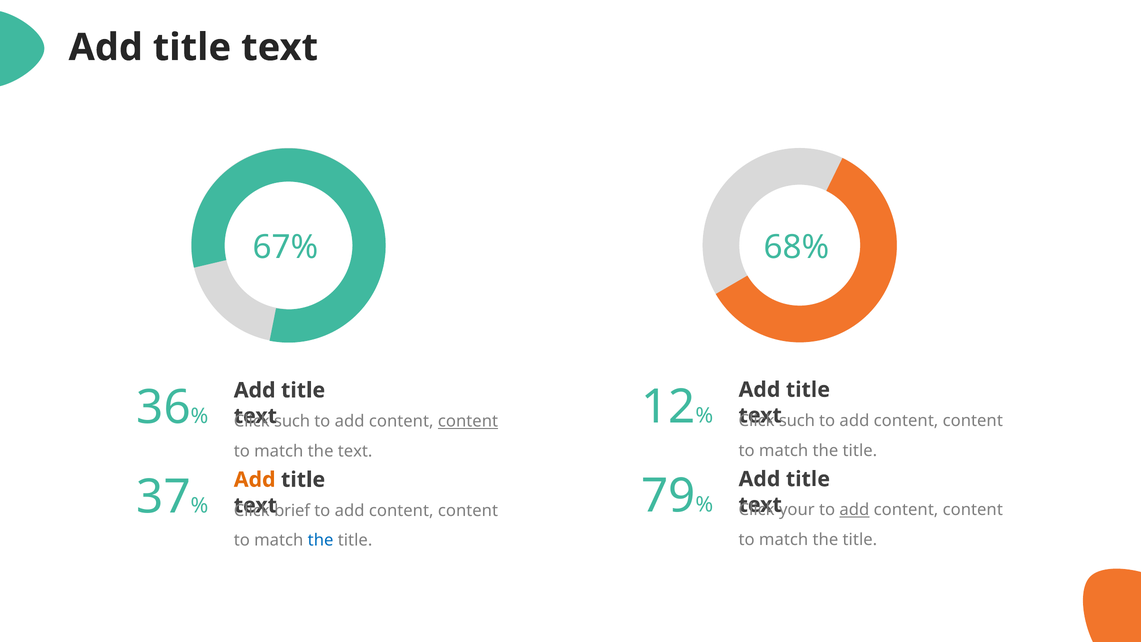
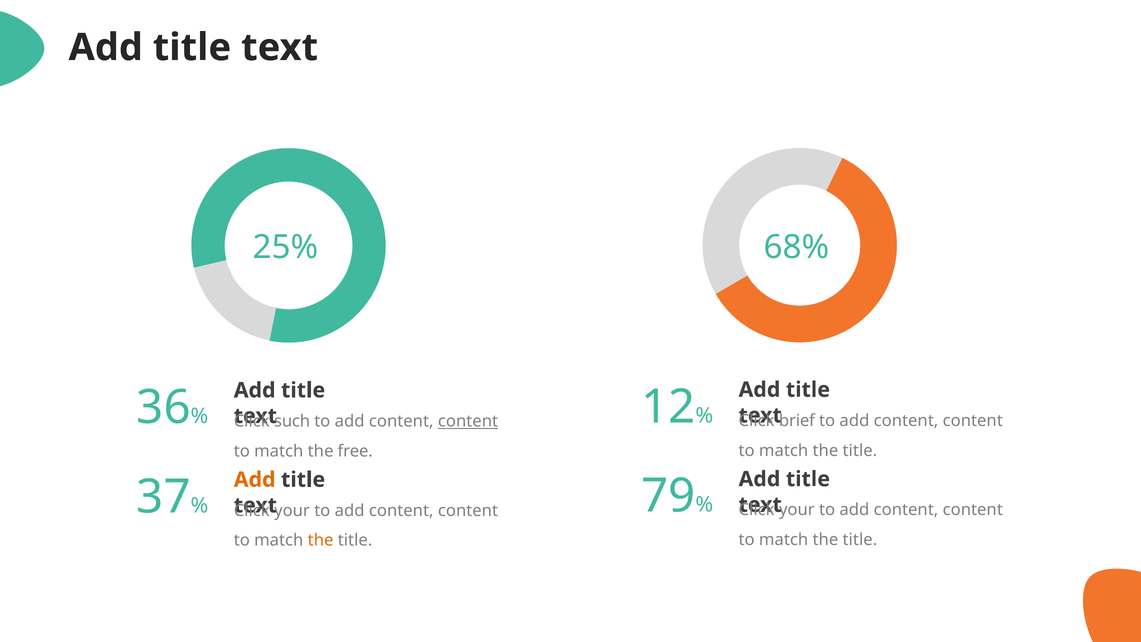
67%: 67% -> 25% (285, 247)
such: such -> brief (797, 420)
the text: text -> free (355, 451)
add underline: present -> none (854, 510)
brief: brief -> your (292, 510)
the colour: blue -> orange (321, 540)
